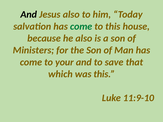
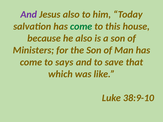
And colour: black -> purple (29, 14)
your: your -> says (64, 62)
was this: this -> like (104, 74)
11:9-10: 11:9-10 -> 38:9-10 (139, 98)
